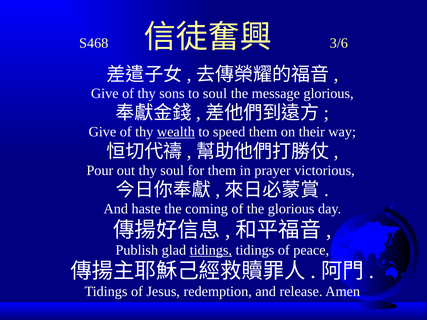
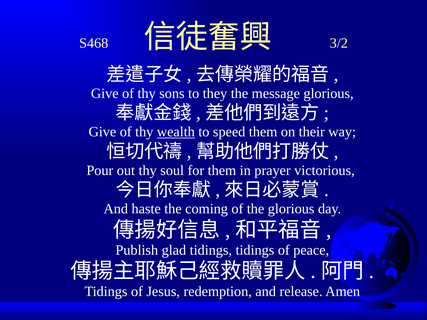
3/6: 3/6 -> 3/2 (339, 43)
to soul: soul -> they (215, 93)
tidings underline: present -> none (211, 250)
